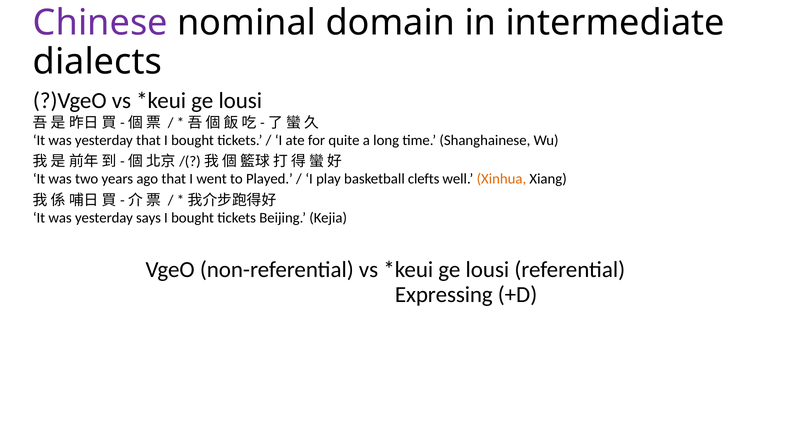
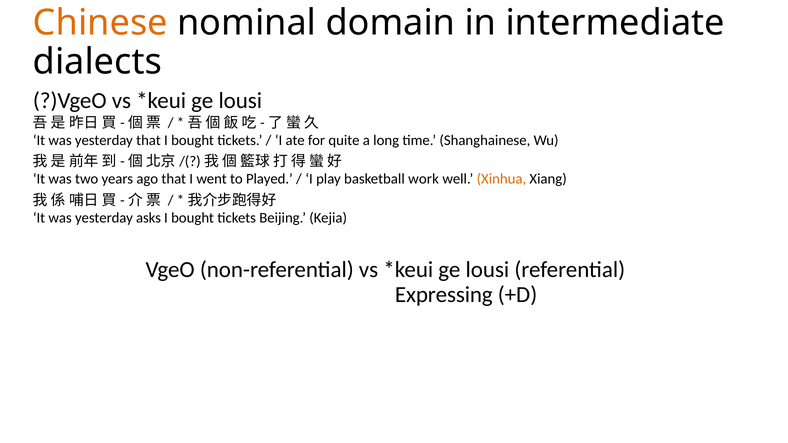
Chinese colour: purple -> orange (100, 23)
clefts: clefts -> work (424, 179)
says: says -> asks (149, 218)
